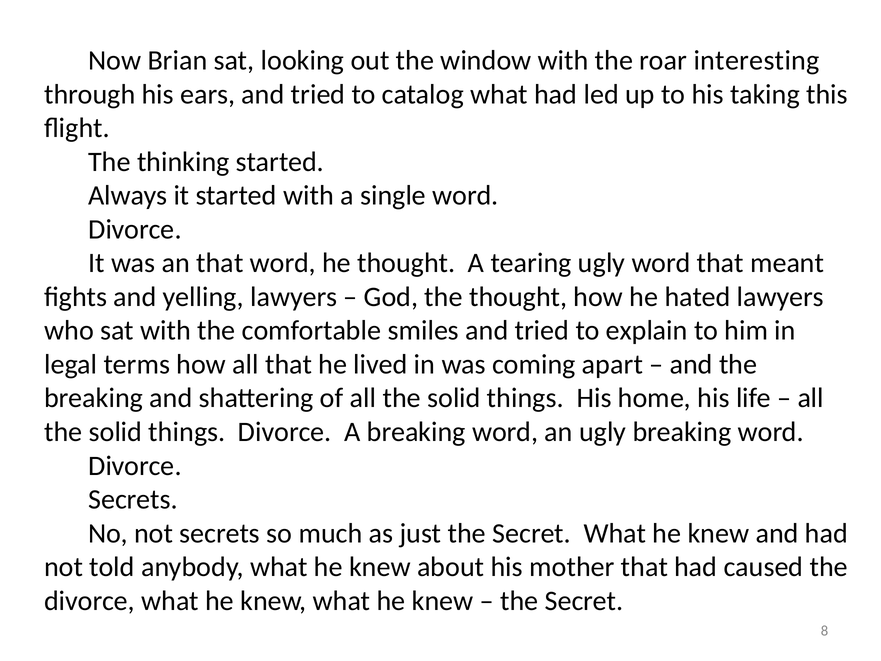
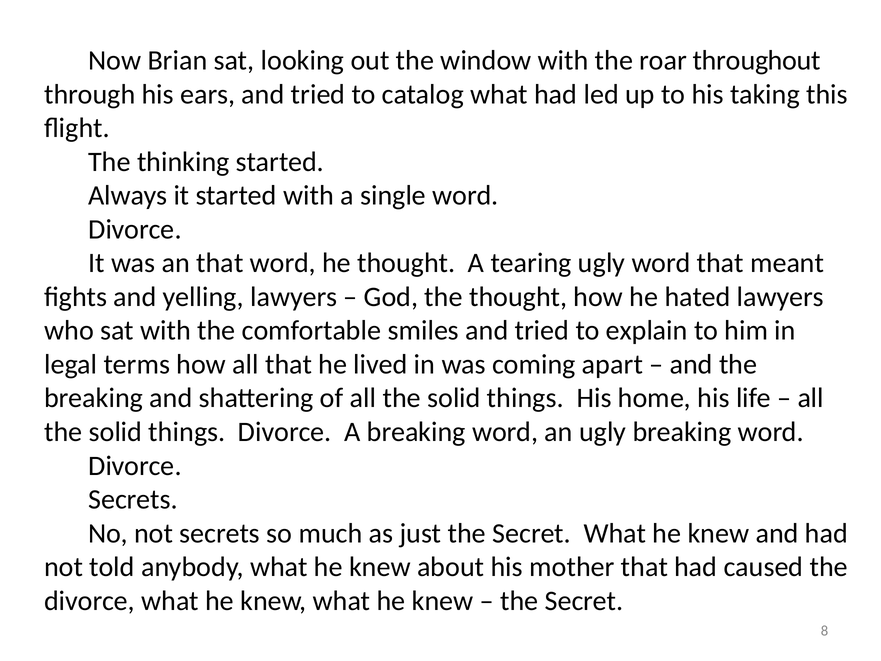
interesting: interesting -> throughout (757, 61)
